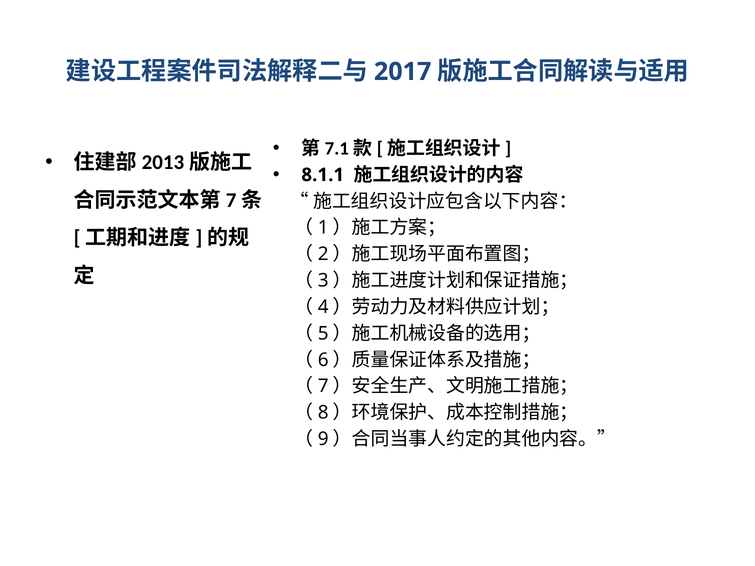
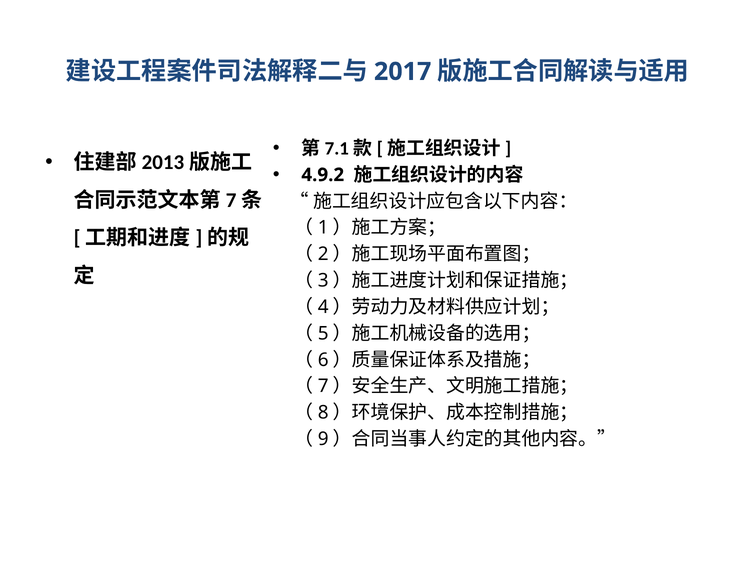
8.1.1: 8.1.1 -> 4.9.2 (323, 175)
